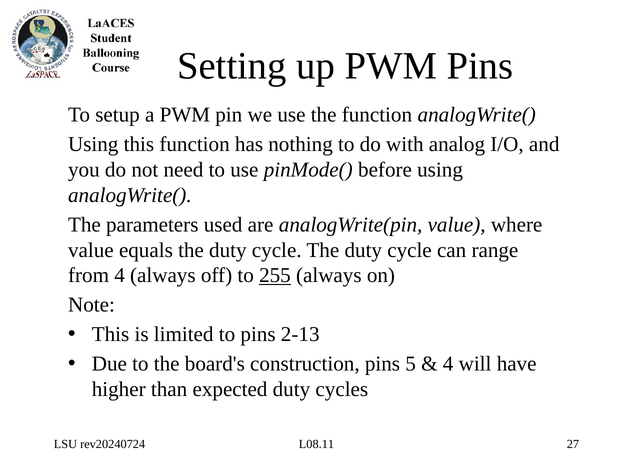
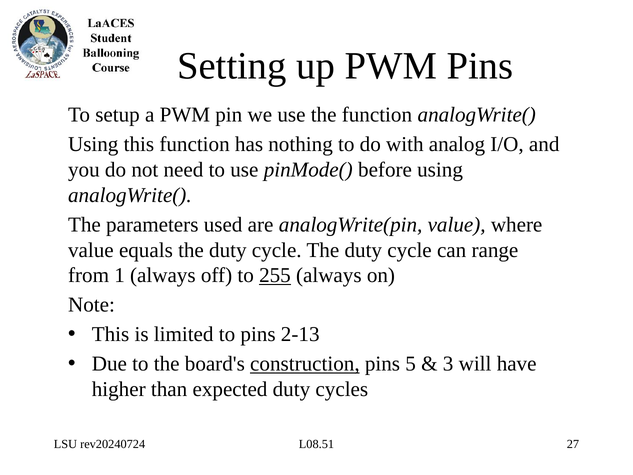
from 4: 4 -> 1 (120, 275)
construction underline: none -> present (305, 364)
4: 4 -> 3 (448, 364)
L08.11: L08.11 -> L08.51 (316, 444)
